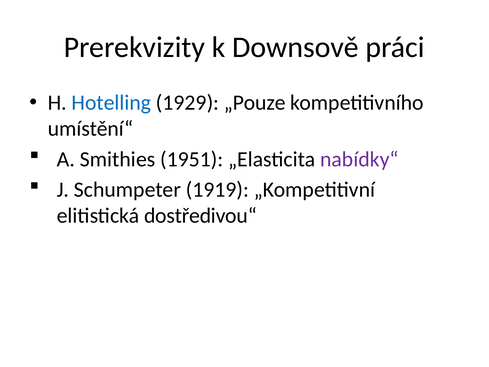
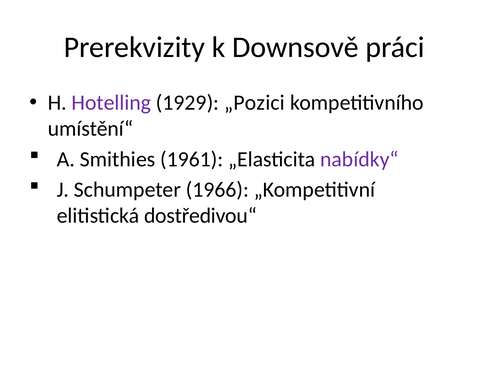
Hotelling colour: blue -> purple (111, 103)
„Pouze: „Pouze -> „Pozici (255, 103)
1951: 1951 -> 1961 (192, 159)
1919: 1919 -> 1966 (217, 190)
